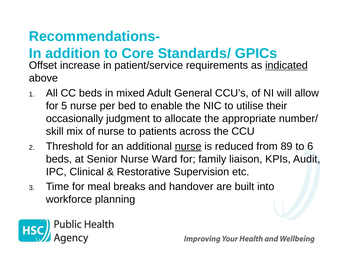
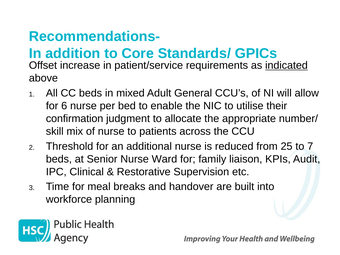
5: 5 -> 6 (64, 106)
occasionally: occasionally -> confirmation (75, 119)
nurse underline: present -> none (188, 146)
89: 89 -> 25 (287, 146)
6: 6 -> 7 (310, 146)
